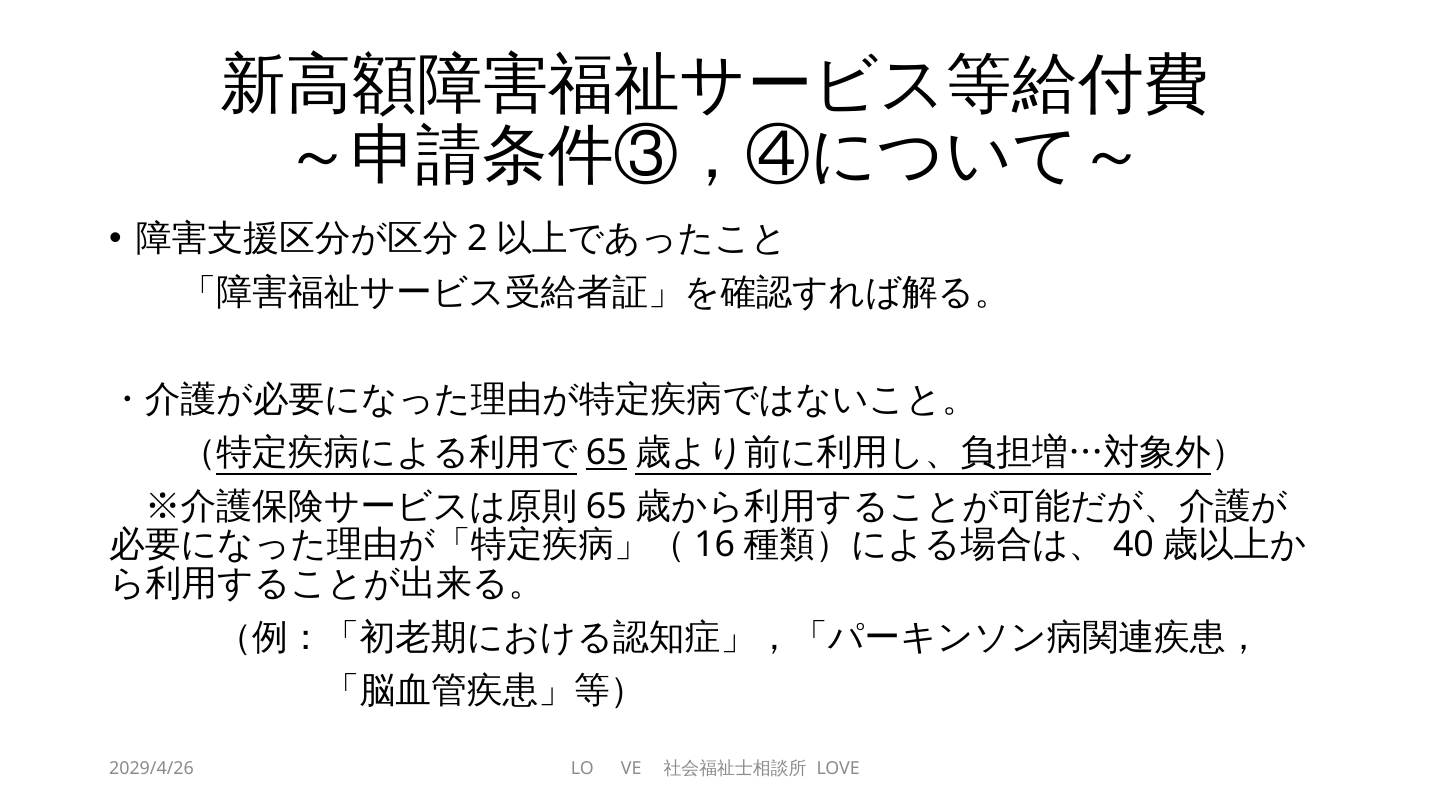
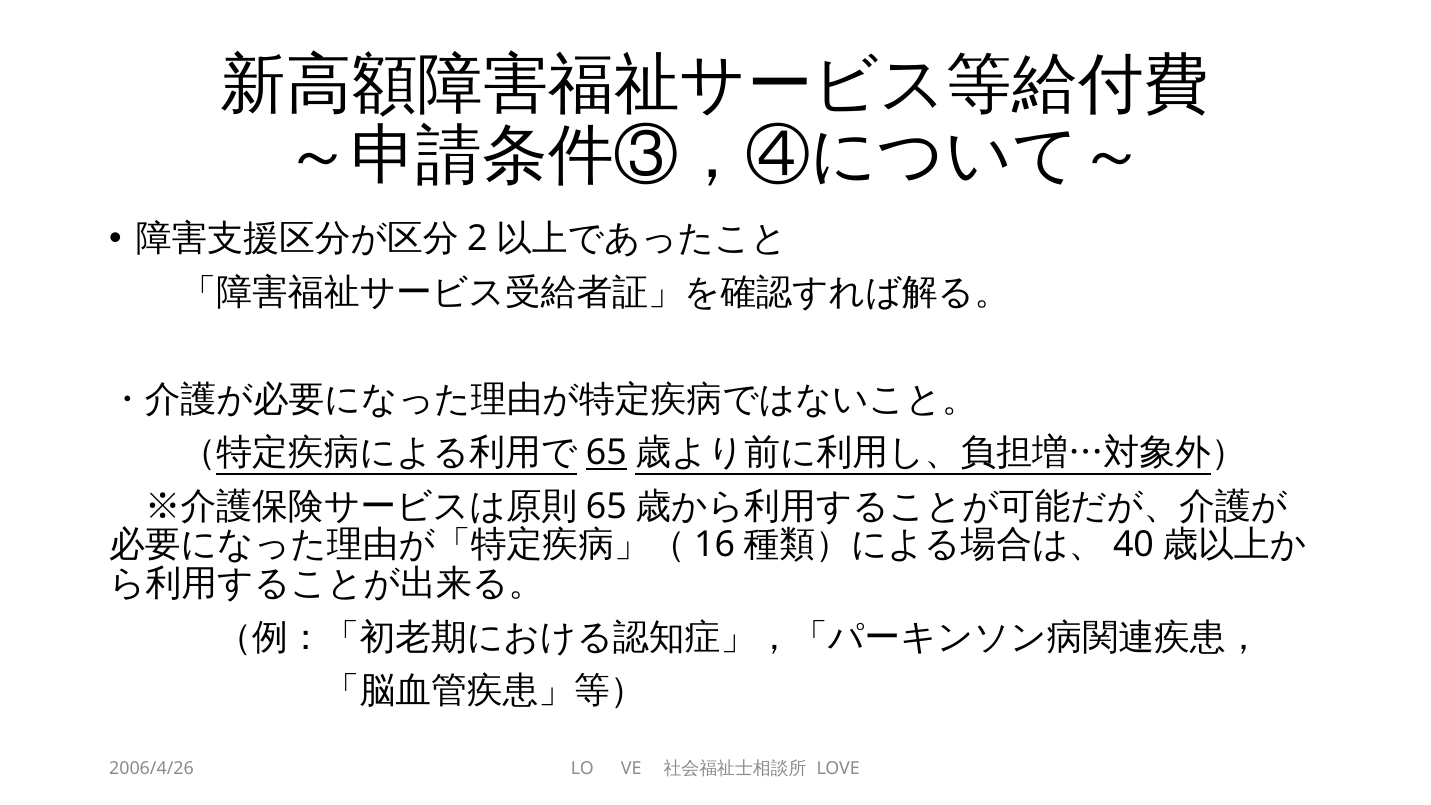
2029/4/26: 2029/4/26 -> 2006/4/26 (151, 769)
